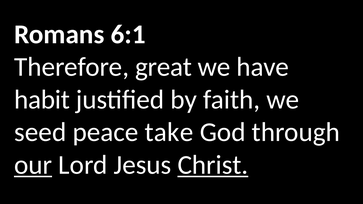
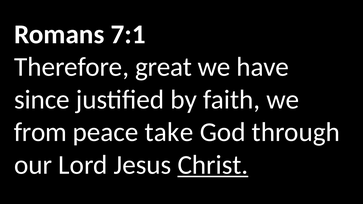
6:1: 6:1 -> 7:1 (128, 34)
habit: habit -> since (42, 100)
seed: seed -> from (40, 132)
our underline: present -> none (33, 165)
